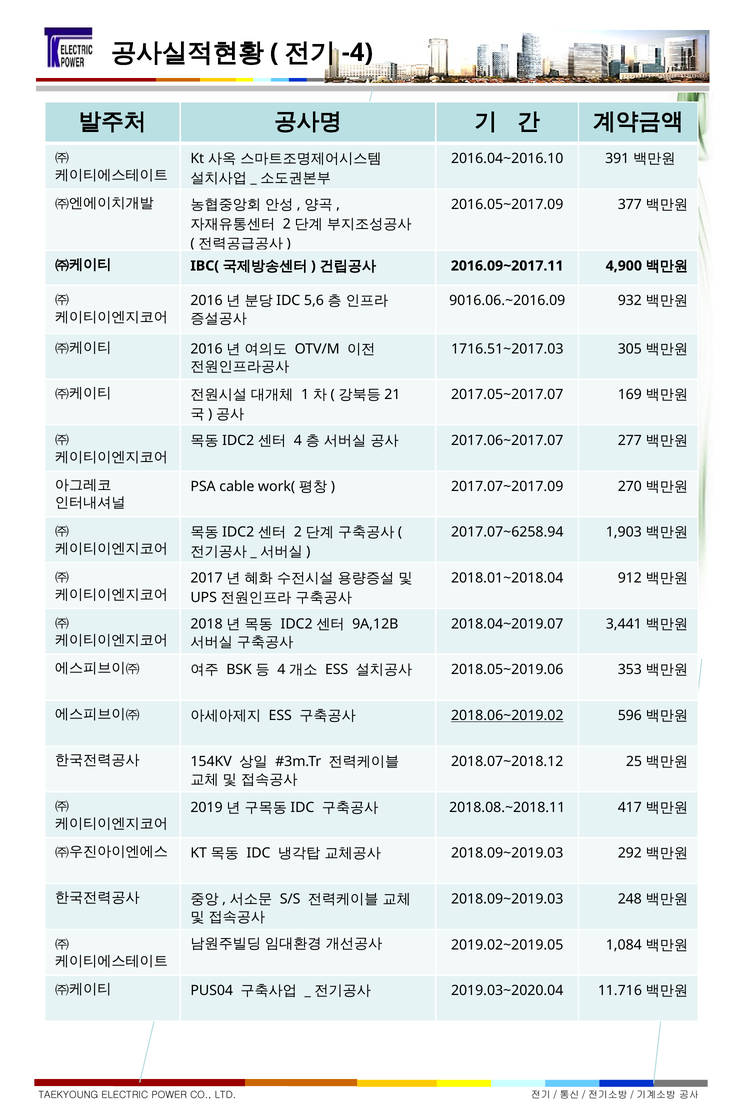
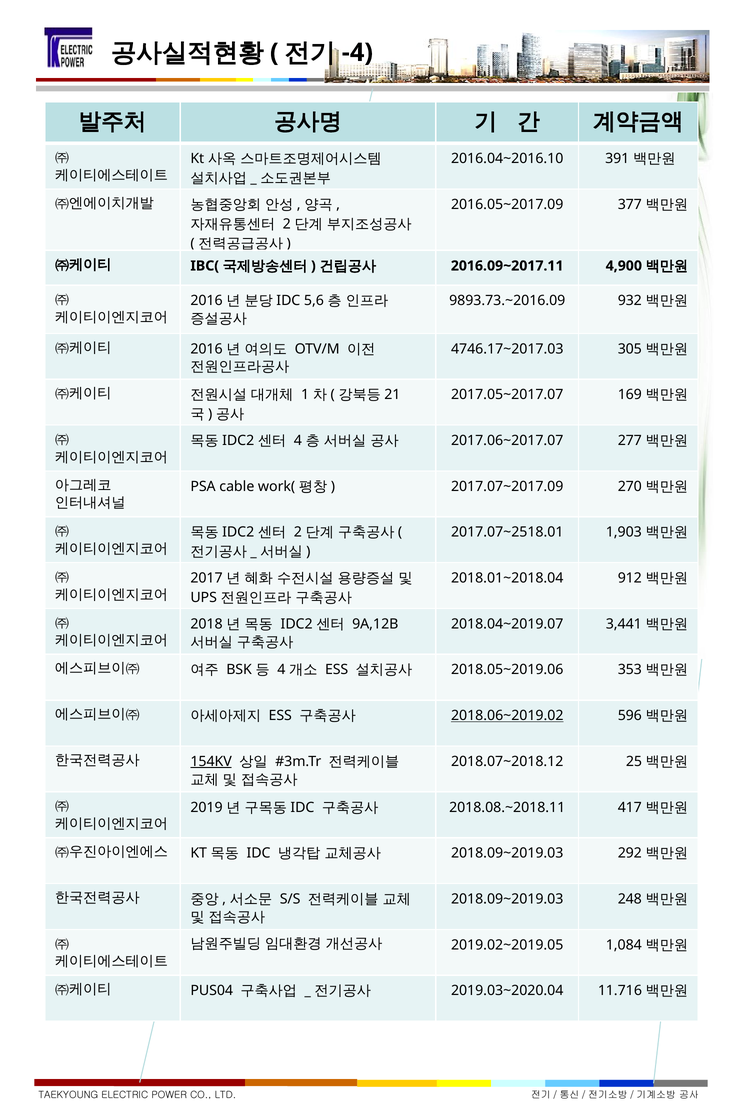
9016.06.~2016.09: 9016.06.~2016.09 -> 9893.73.~2016.09 (507, 301)
1716.51~2017.03: 1716.51~2017.03 -> 4746.17~2017.03 (507, 349)
2017.07~6258.94: 2017.07~6258.94 -> 2017.07~2518.01 (507, 532)
154KV underline: none -> present (211, 762)
